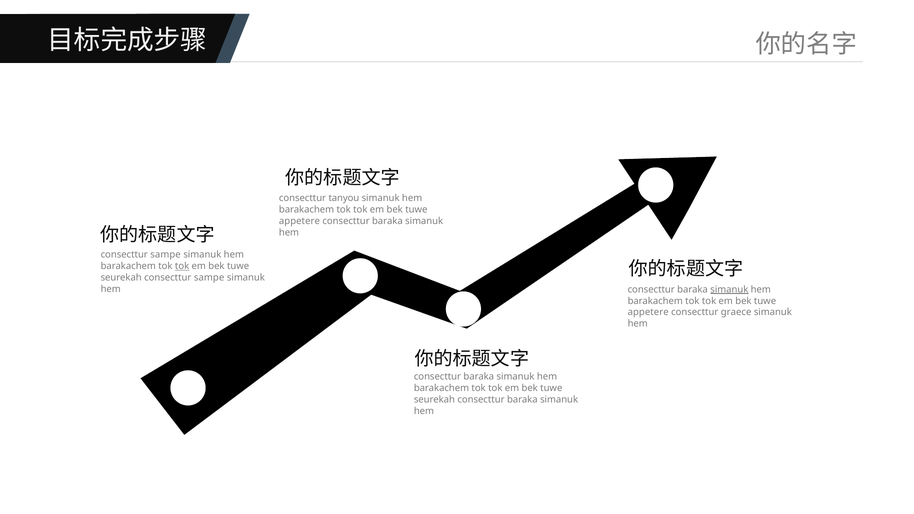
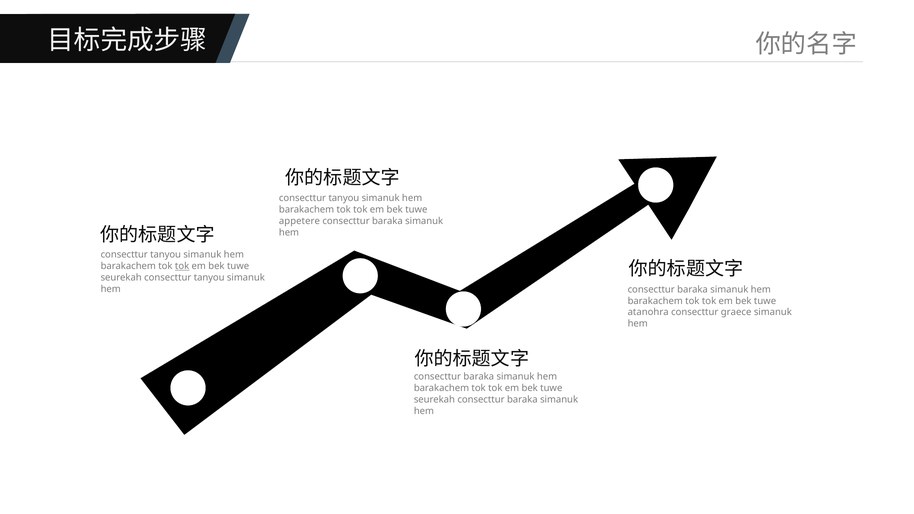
sampe: sampe -> tanyou (166, 255)
seurekah consecttur sampe: sampe -> tanyou (209, 278)
simanuk underline: present -> none (729, 289)
appetere: appetere -> atanohra (648, 312)
